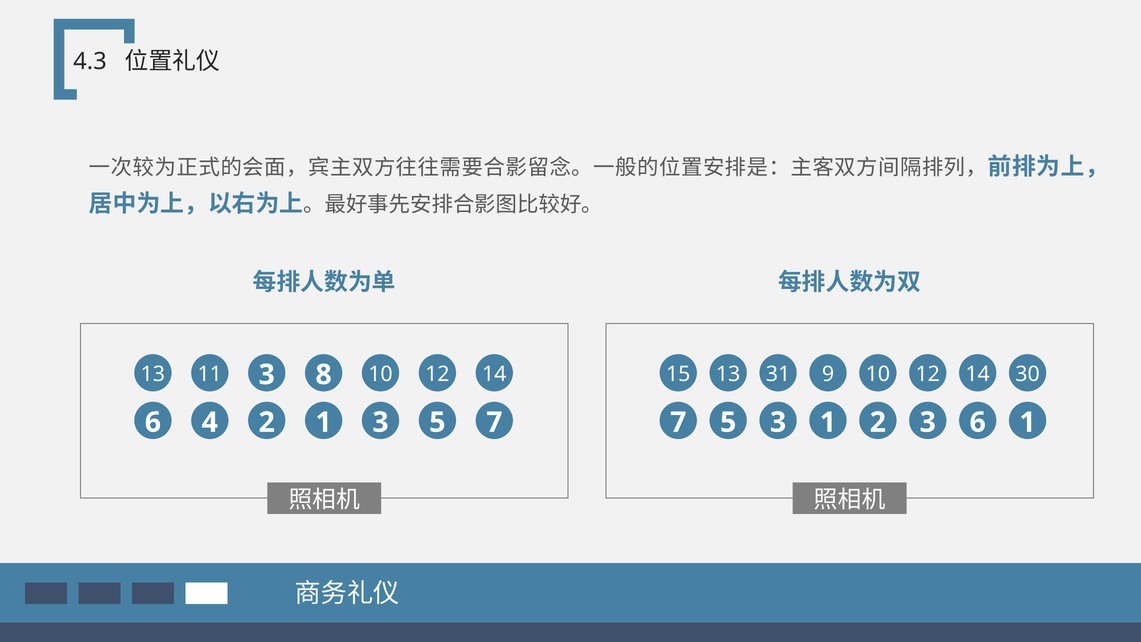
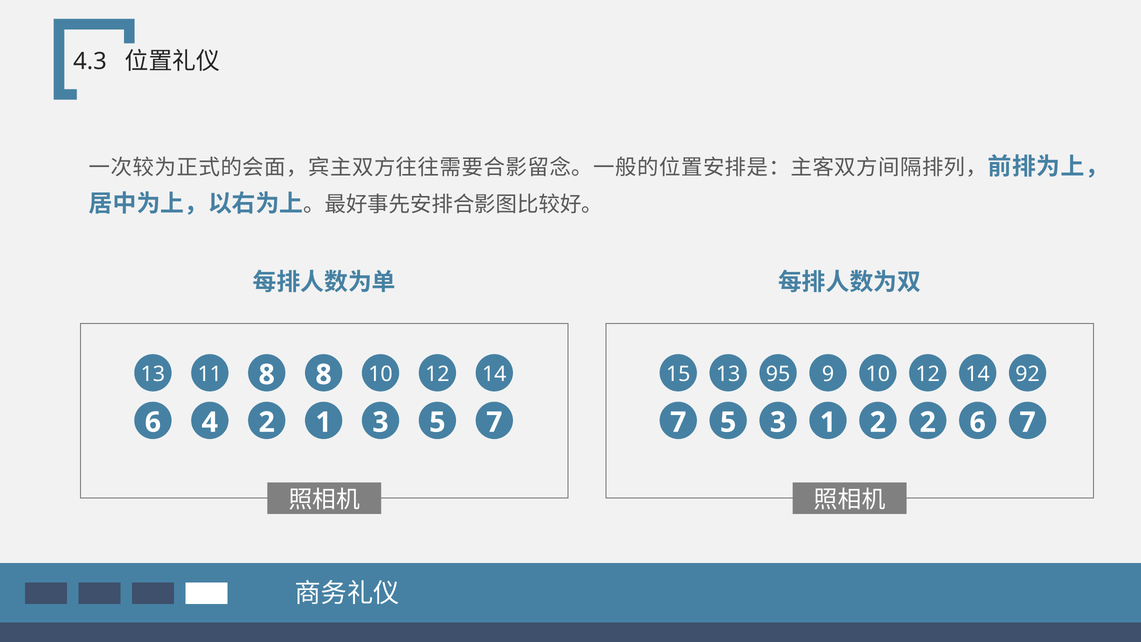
11 3: 3 -> 8 (267, 375)
31: 31 -> 95 (778, 374)
30: 30 -> 92 (1028, 374)
2 3: 3 -> 2 (928, 422)
6 1: 1 -> 7 (1028, 422)
